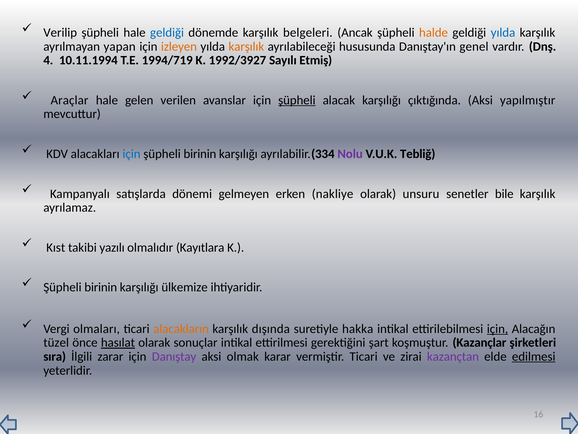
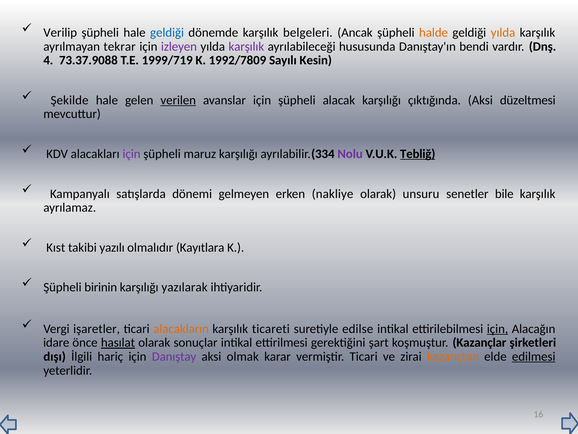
yılda colour: blue -> orange (503, 33)
yapan: yapan -> tekrar (120, 46)
izleyen colour: orange -> purple (179, 46)
karşılık colour: orange -> purple (246, 46)
genel: genel -> bendi (474, 46)
10.11.1994: 10.11.1994 -> 73.37.9088 (88, 60)
1994/719: 1994/719 -> 1999/719 (167, 60)
1992/3927: 1992/3927 -> 1992/7809 (238, 60)
Etmiş: Etmiş -> Kesin (316, 60)
Araçlar: Araçlar -> Şekilde (70, 100)
verilen underline: none -> present (178, 100)
şüpheli underline: present -> none (297, 100)
yapılmıştır: yapılmıştır -> düzeltmesi (528, 100)
için colour: blue -> purple (132, 154)
birinin: birinin -> maruz (200, 154)
Tebliğ underline: none -> present (418, 154)
ülkemize: ülkemize -> yazılarak (185, 287)
olmaları: olmaları -> işaretler (97, 328)
dışında: dışında -> ticareti (271, 328)
hakka: hakka -> edilse (358, 328)
tüzel: tüzel -> idare (56, 342)
sıra: sıra -> dışı (55, 356)
zarar: zarar -> hariç (110, 356)
kazançtan colour: purple -> orange (453, 356)
